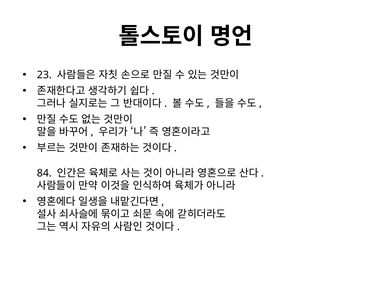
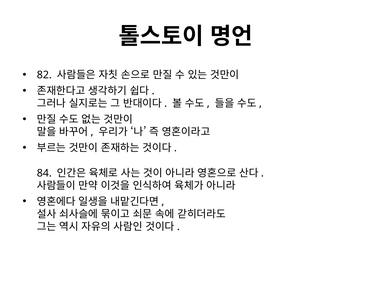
23: 23 -> 82 (44, 75)
